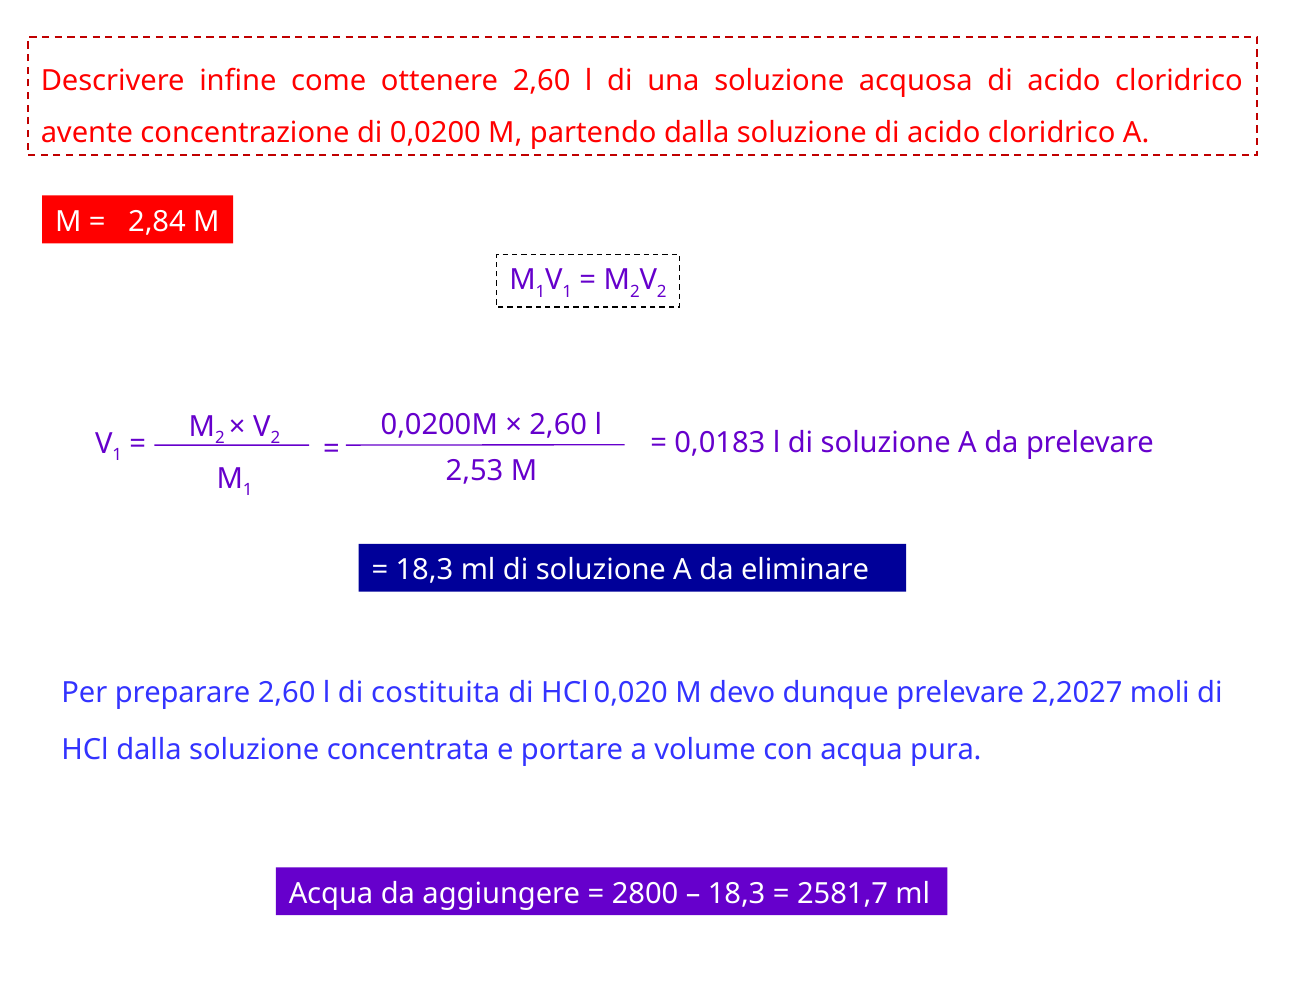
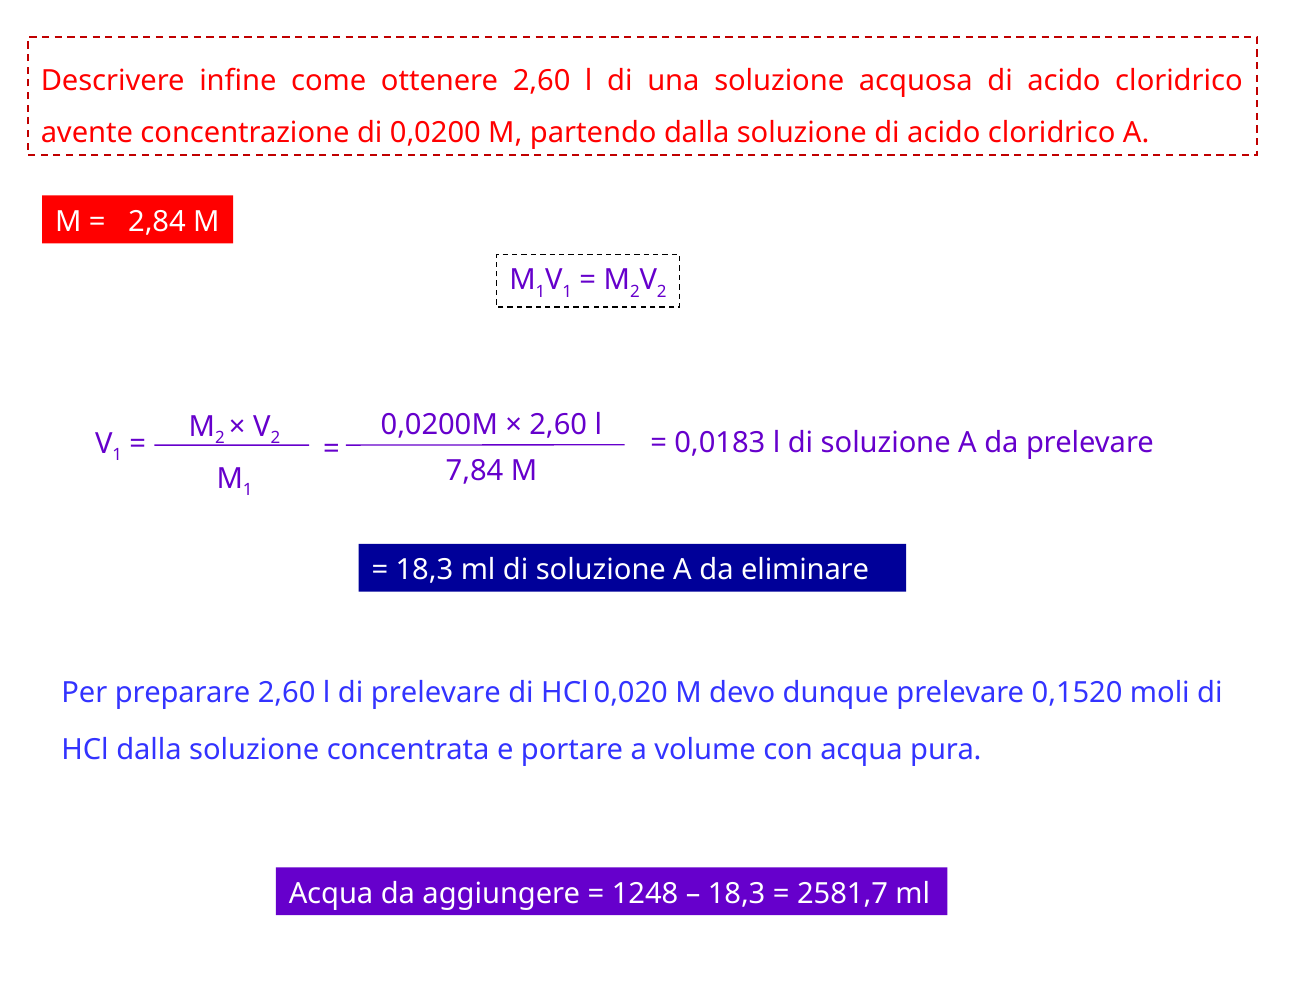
2,53: 2,53 -> 7,84 (475, 471)
di costituita: costituita -> prelevare (436, 693)
2,2027: 2,2027 -> 0,1520 (1077, 693)
2800: 2800 -> 1248 (645, 893)
